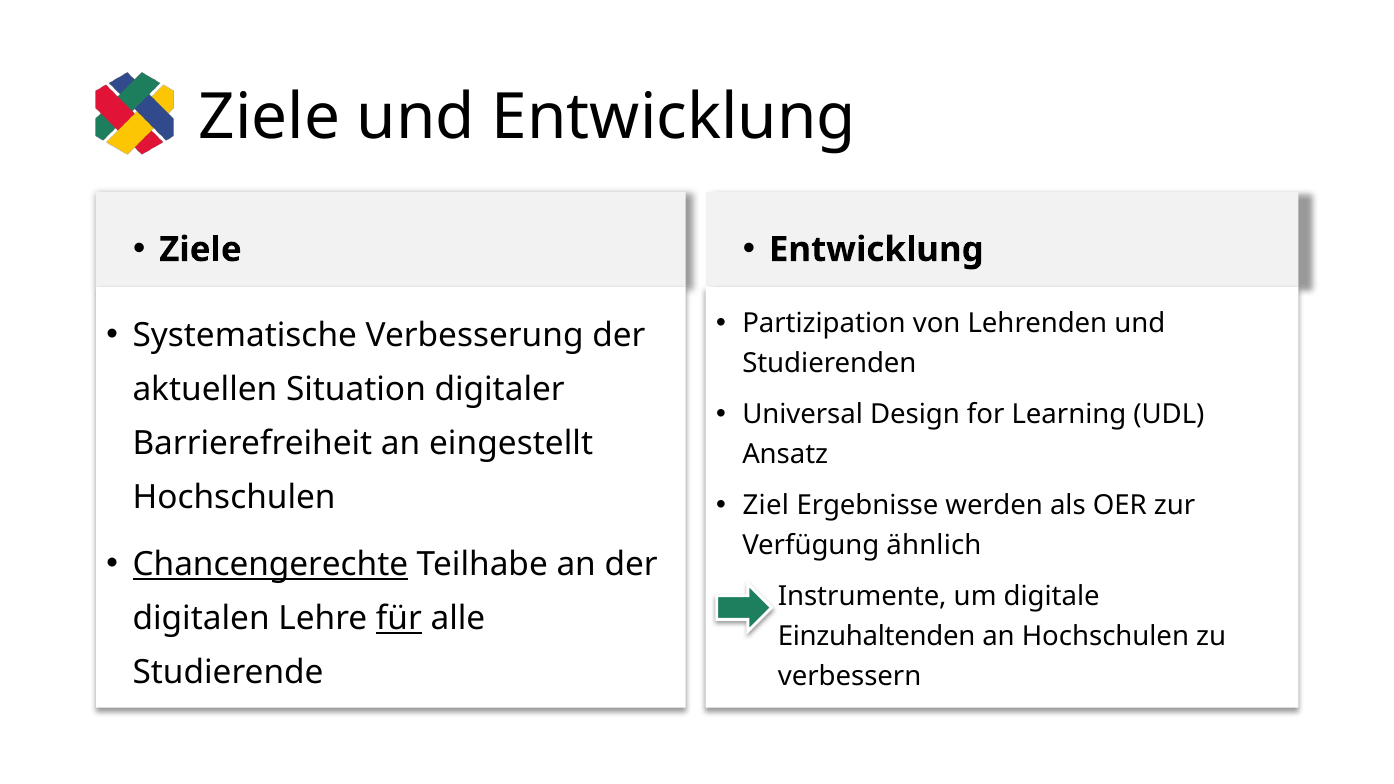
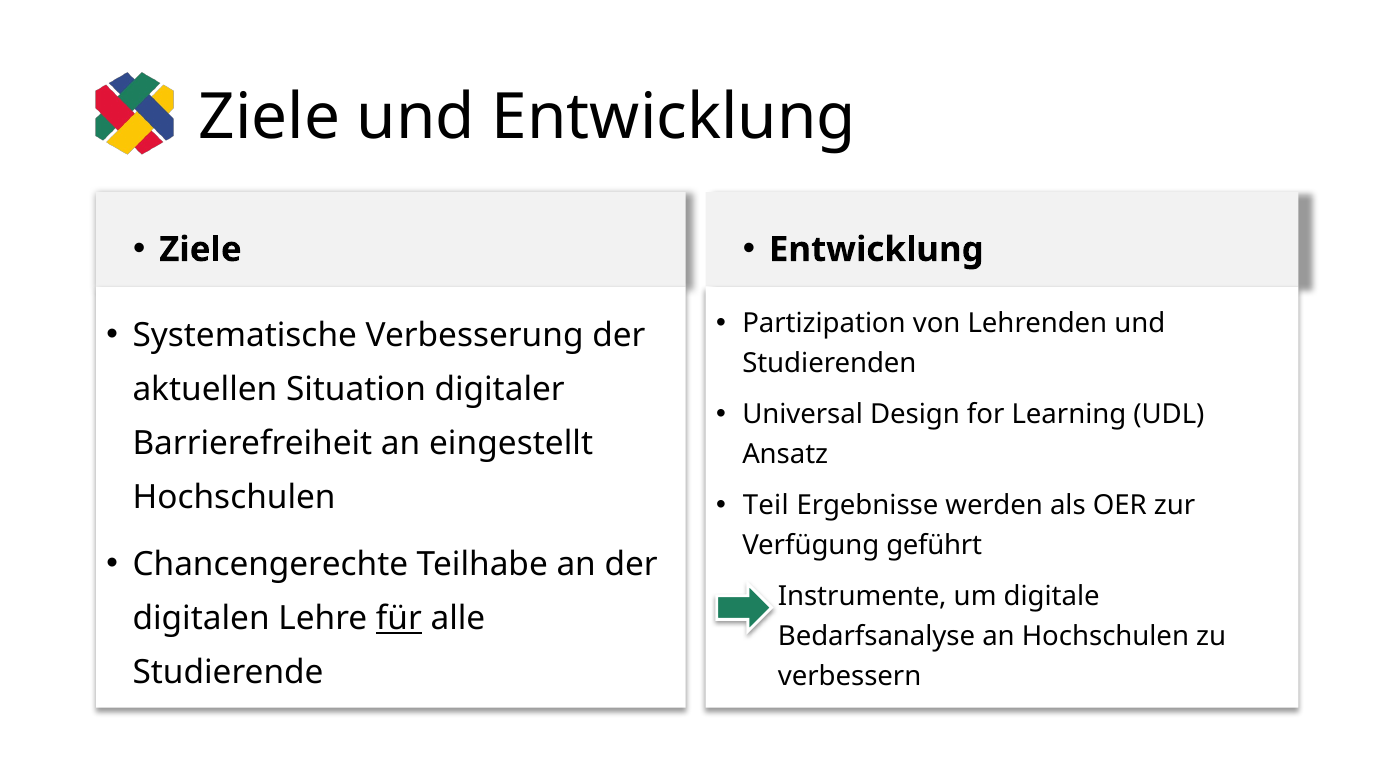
Ziel: Ziel -> Teil (766, 506)
ähnlich: ähnlich -> geführt (934, 545)
Chancengerechte underline: present -> none (270, 564)
Einzuhaltenden: Einzuhaltenden -> Bedarfsanalyse (877, 636)
